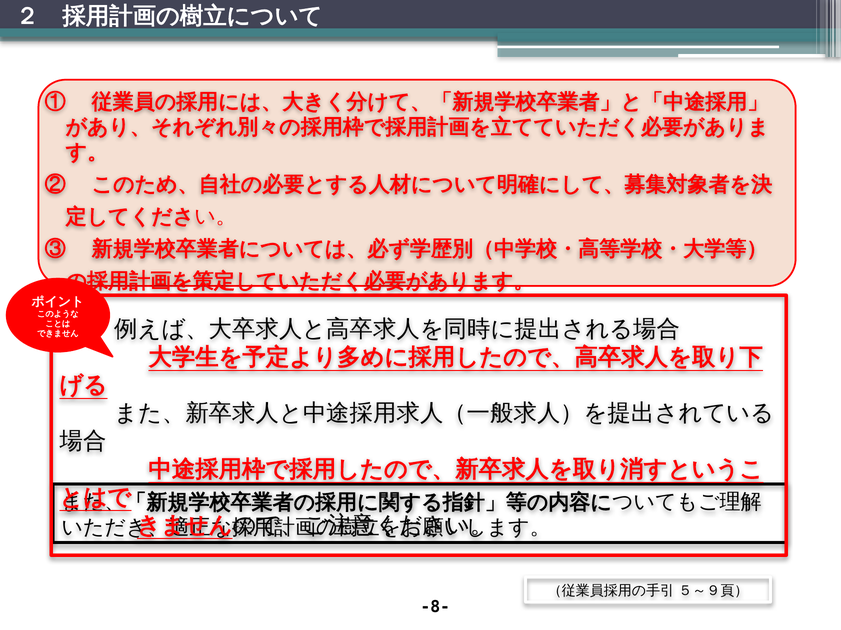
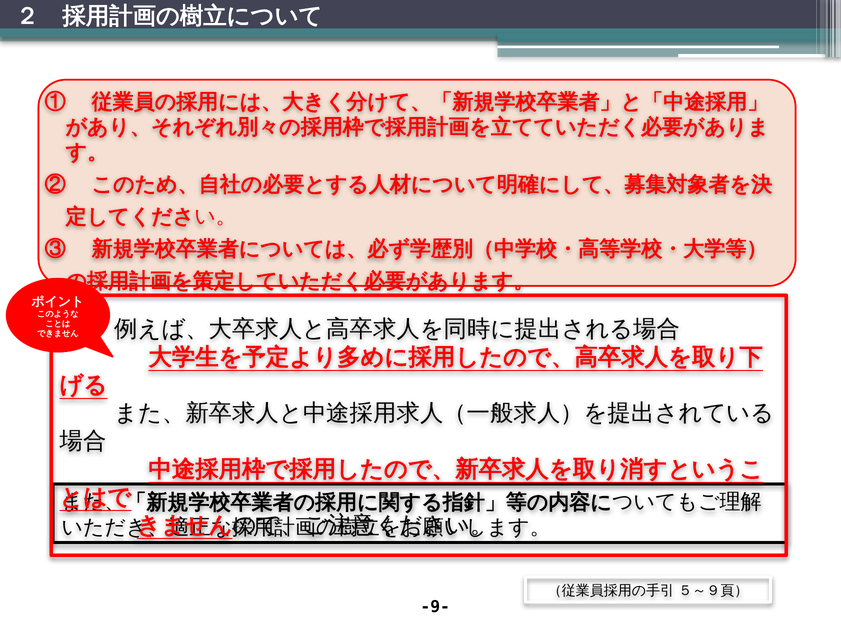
-8-: -8- -> -9- (435, 607)
